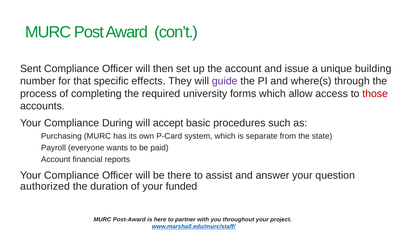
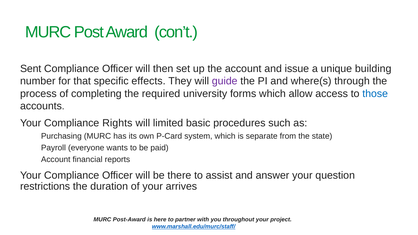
those colour: red -> blue (375, 94)
During: During -> Rights (117, 123)
accept: accept -> limited (168, 123)
authorized: authorized -> restrictions (45, 187)
funded: funded -> arrives (181, 187)
